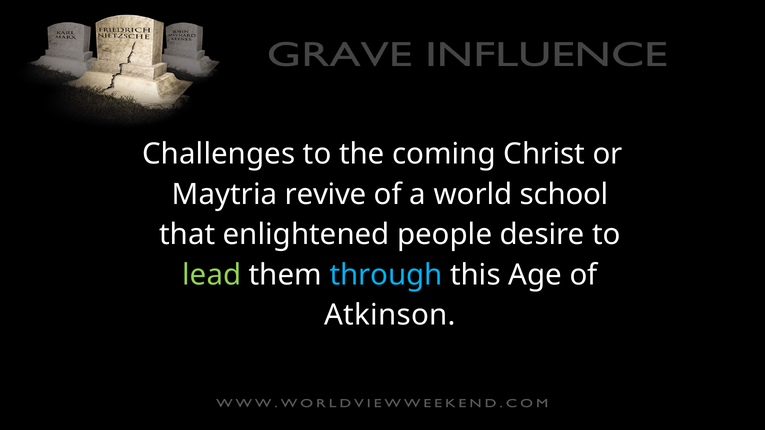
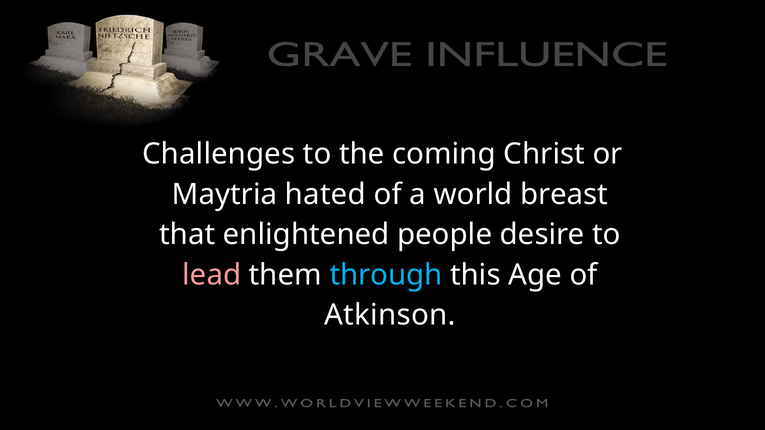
revive: revive -> hated (325, 195)
school: school -> breast (564, 195)
lead colour: light green -> pink (212, 275)
